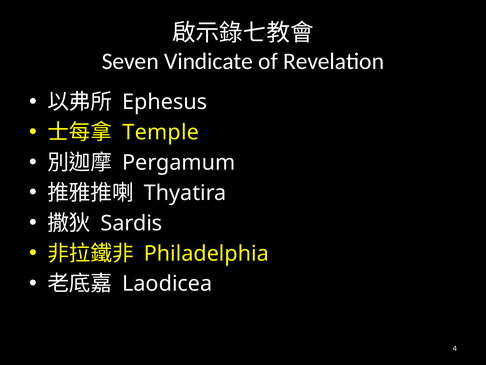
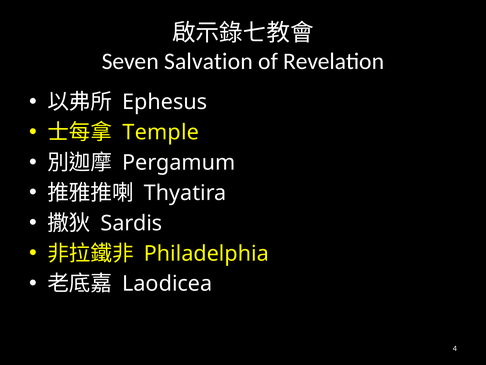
Vindicate: Vindicate -> Salvation (208, 61)
